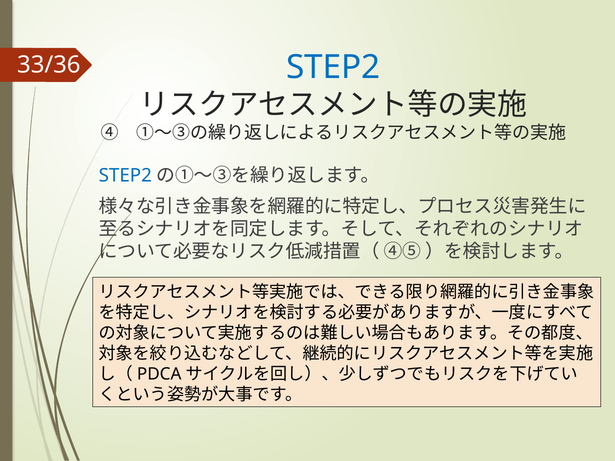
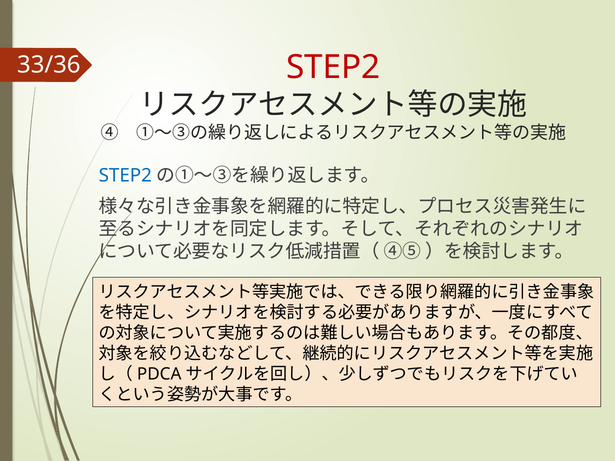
STEP2 colour: blue -> red (333, 67)
